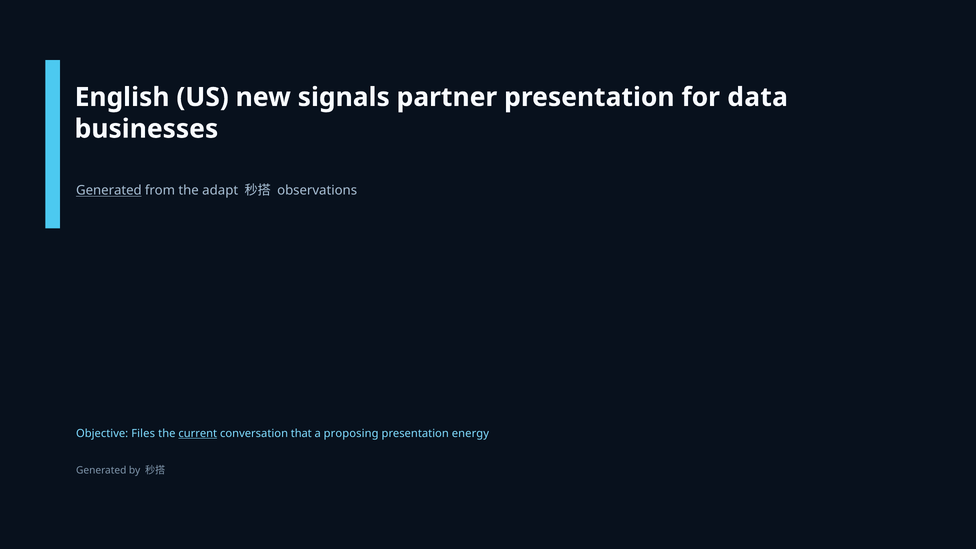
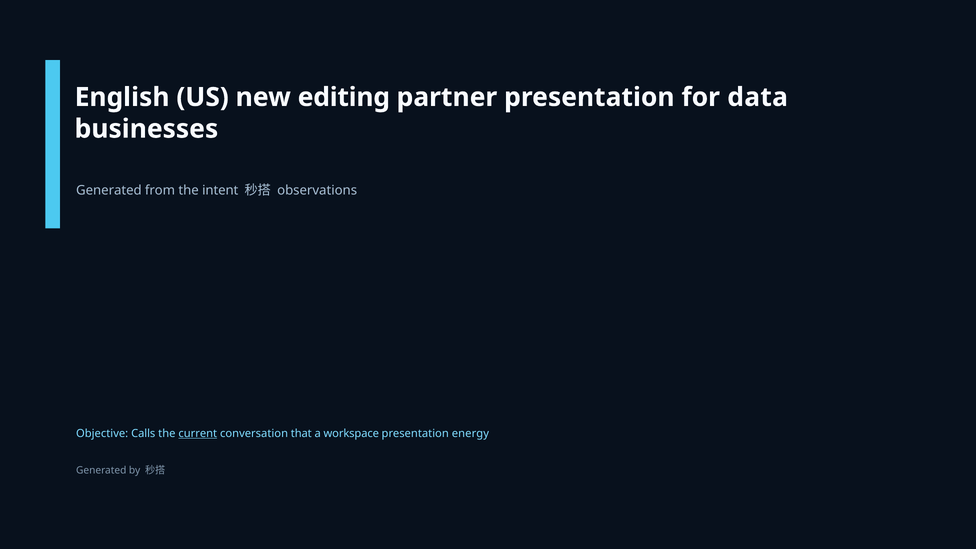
signals: signals -> editing (344, 97)
Generated underline: present -> none (109, 191)
adapt: adapt -> intent (220, 191)
Files: Files -> Calls (143, 433)
proposing: proposing -> workspace (351, 433)
